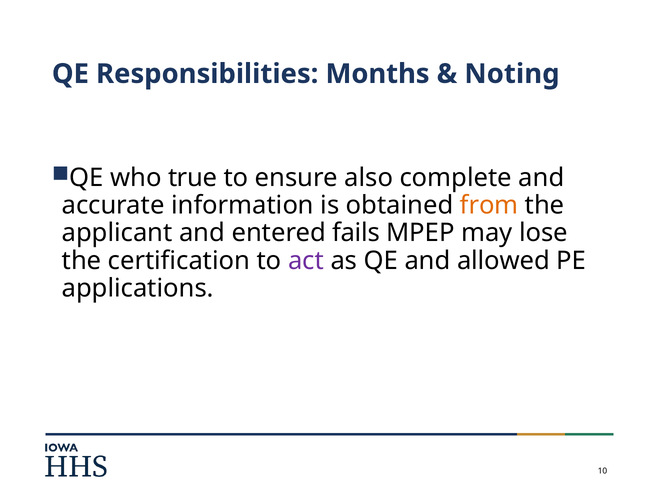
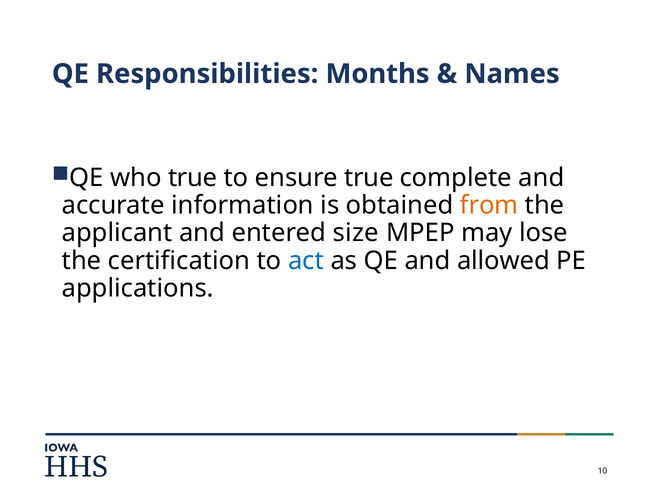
Noting: Noting -> Names (512, 74)
ensure also: also -> true (369, 178)
fails: fails -> size (356, 233)
act colour: purple -> blue (306, 261)
